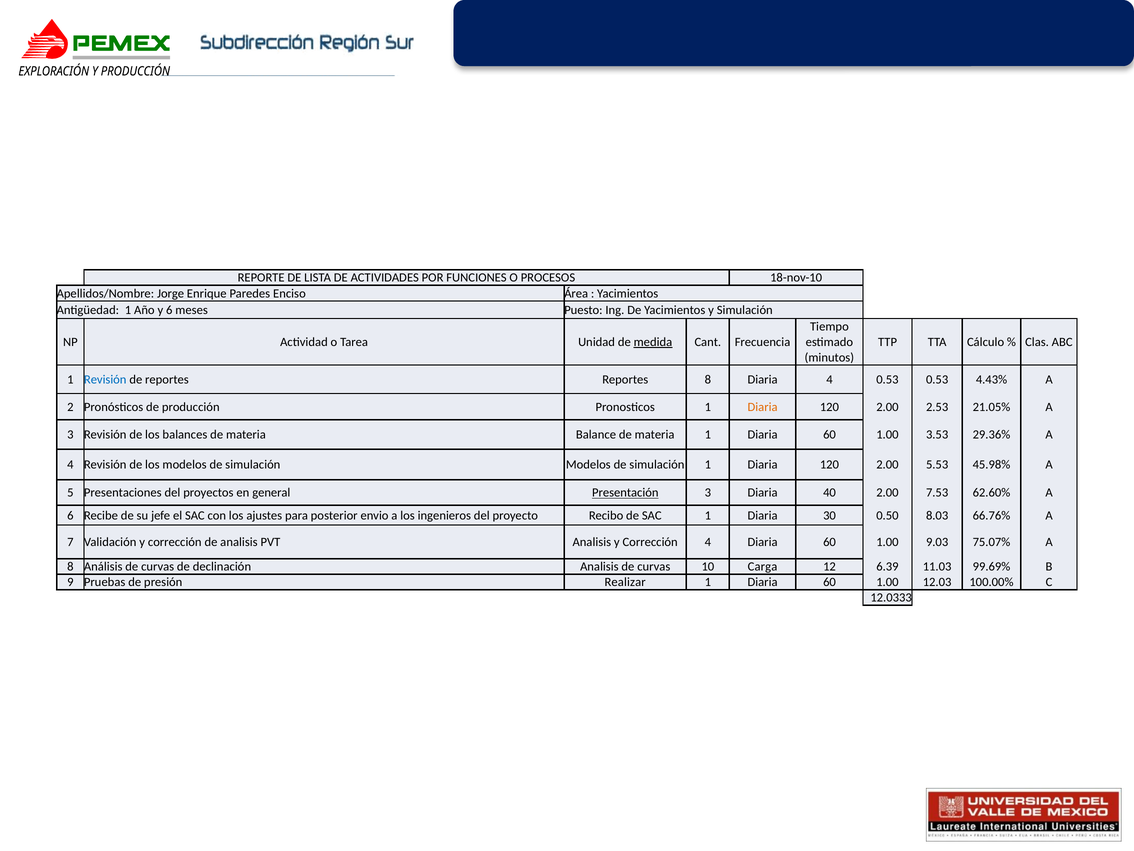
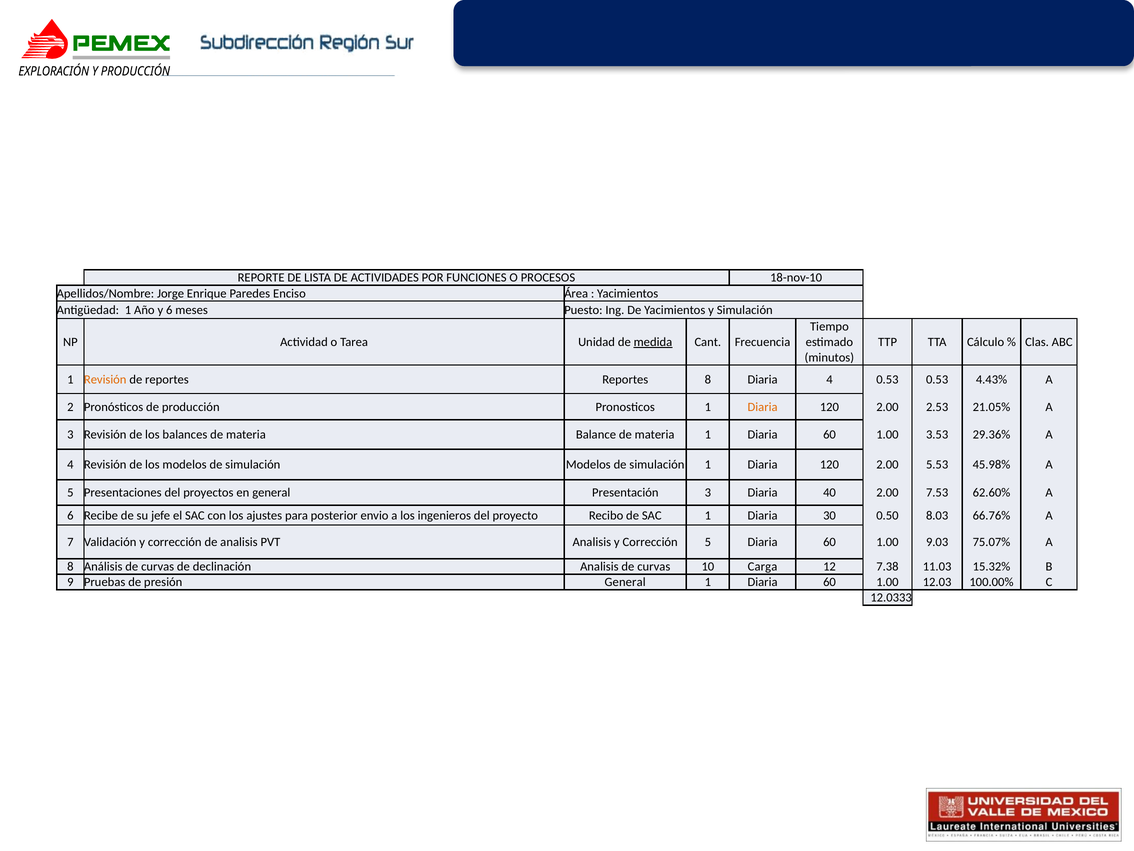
Revisión colour: blue -> orange (105, 379)
Presentación underline: present -> none (625, 493)
Corrección 4: 4 -> 5 (708, 542)
6.39: 6.39 -> 7.38 (887, 566)
99.69%: 99.69% -> 15.32% (992, 566)
presión Realizar: Realizar -> General (625, 582)
